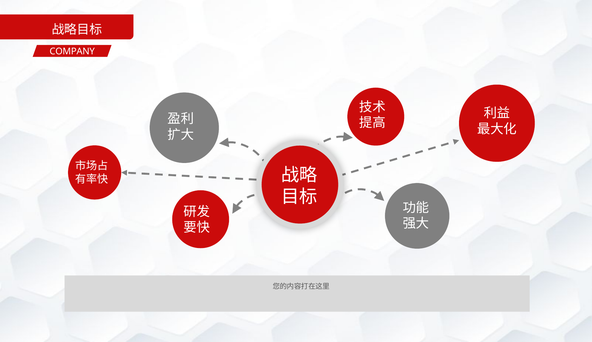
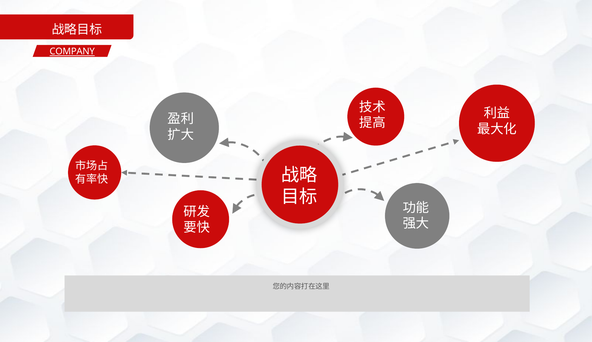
COMPANY underline: none -> present (72, 52)
